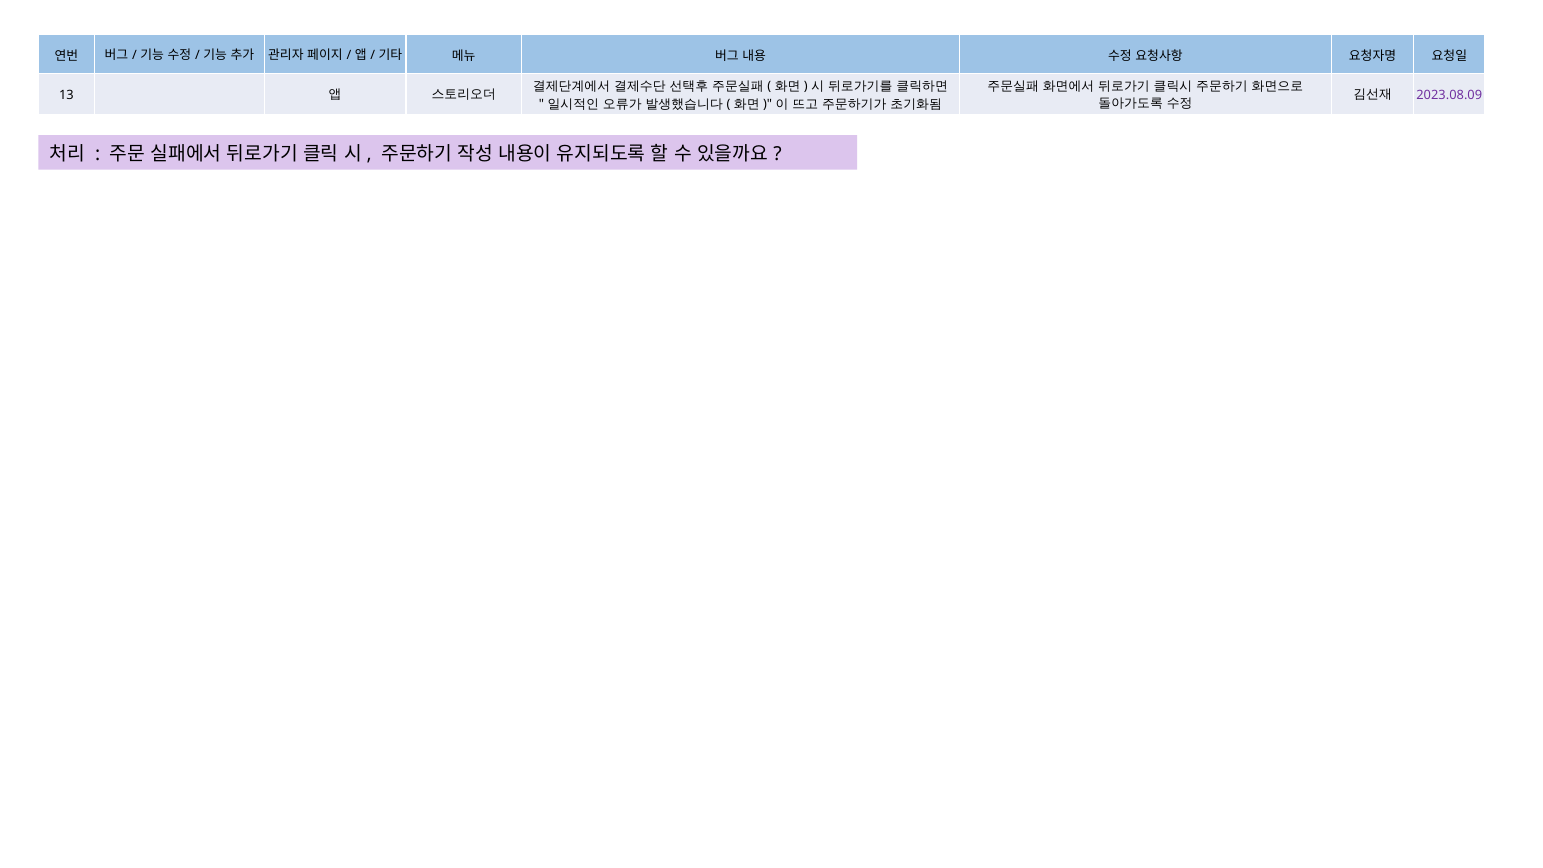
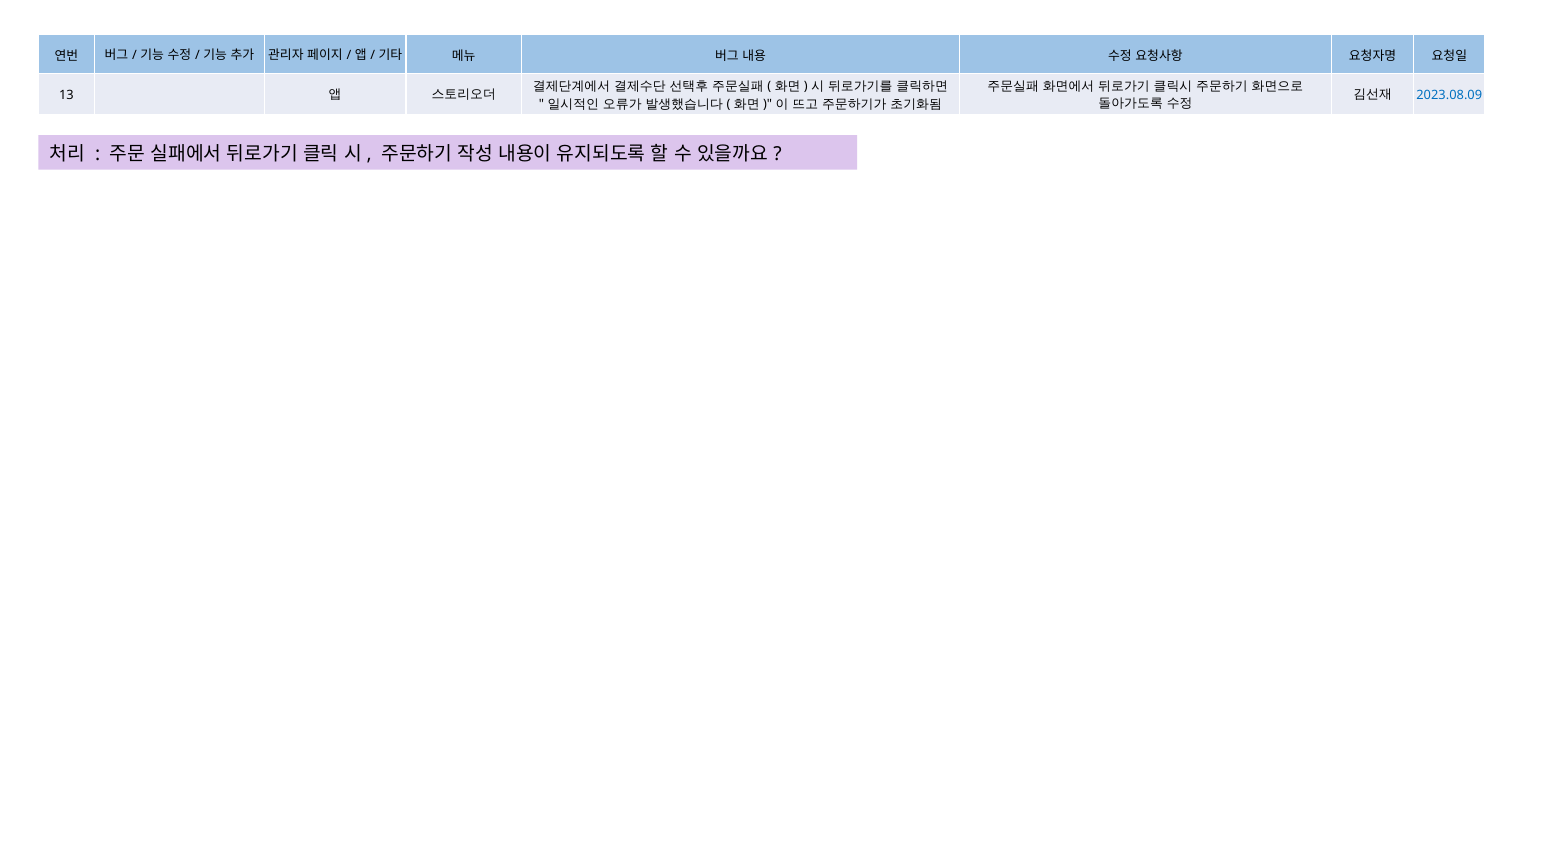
2023.08.09 colour: purple -> blue (1449, 95)
